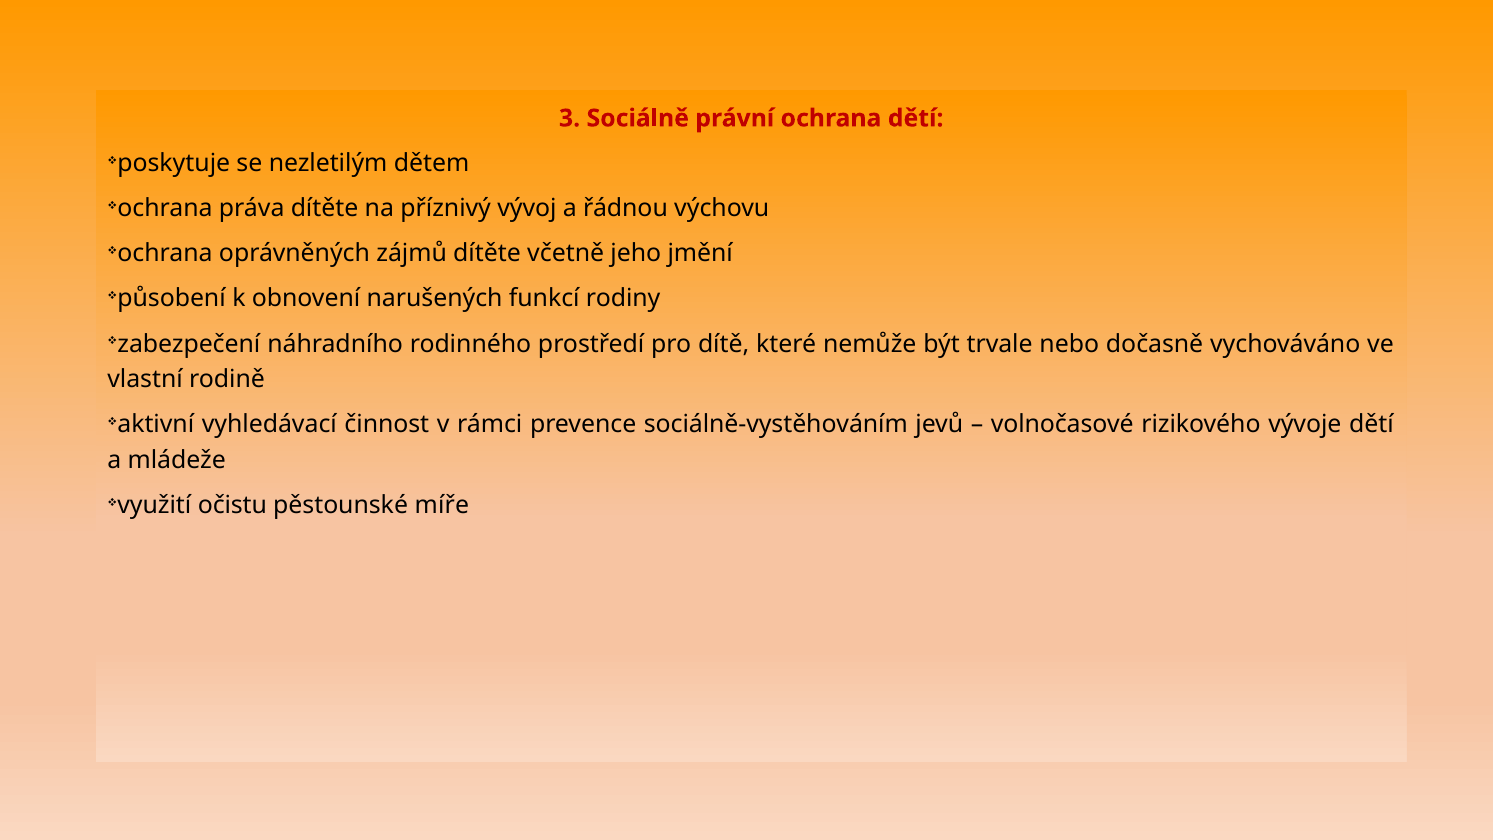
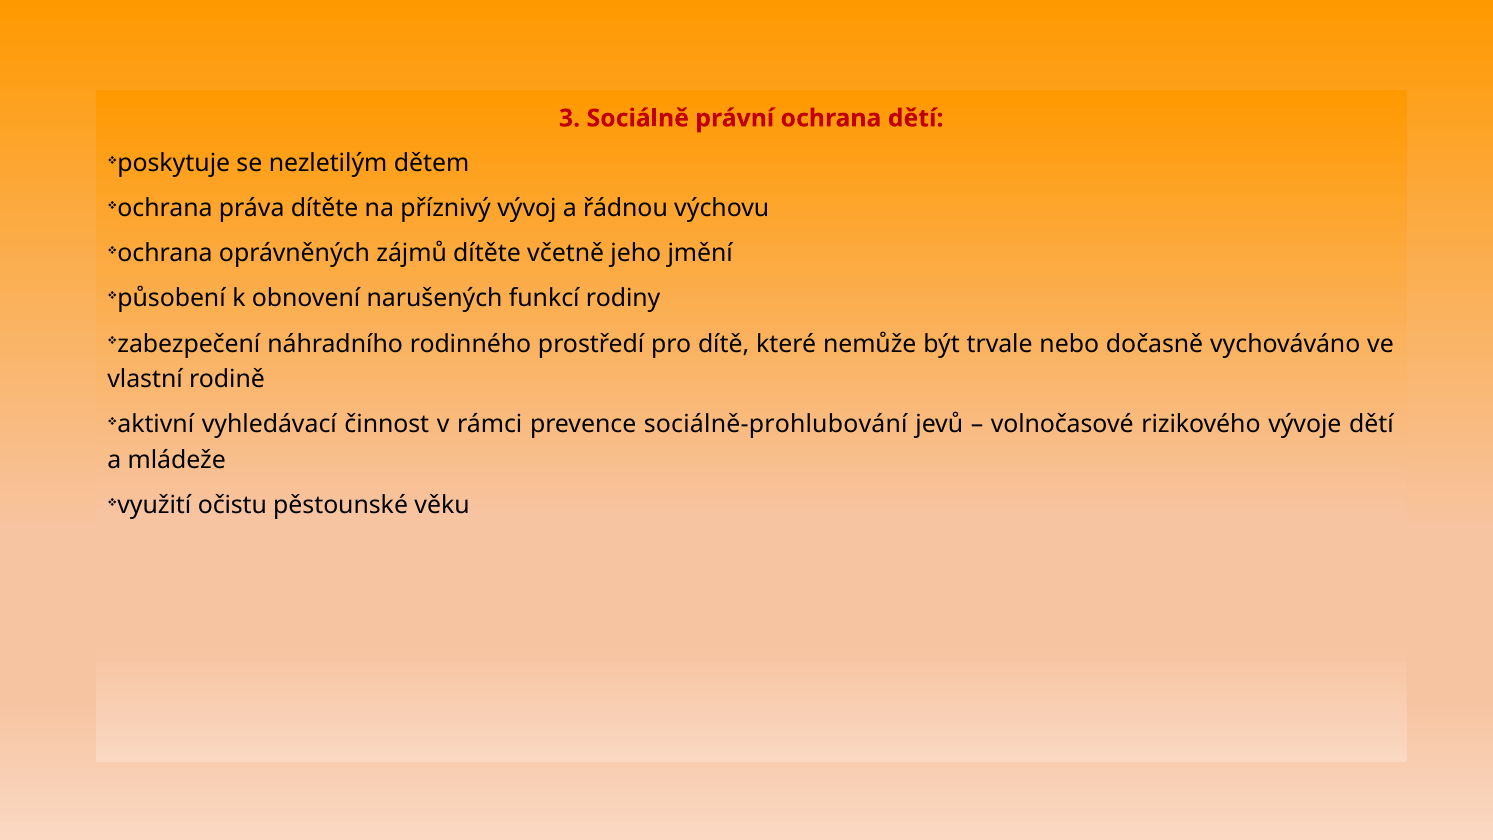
sociálně-vystěhováním: sociálně-vystěhováním -> sociálně-prohlubování (776, 425)
míře: míře -> věku (442, 505)
